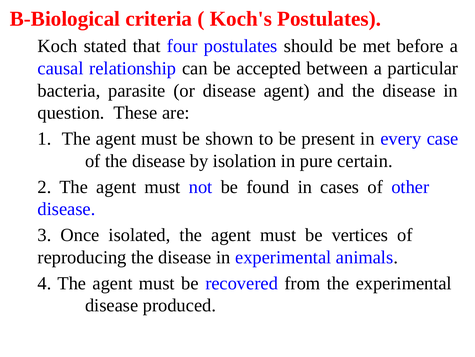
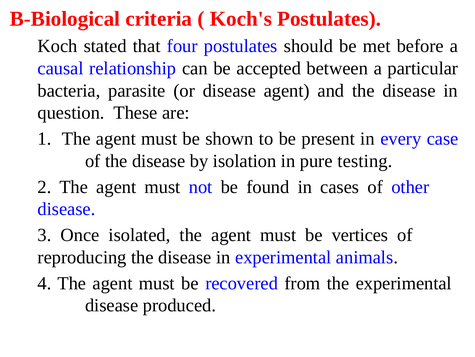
certain: certain -> testing (365, 161)
